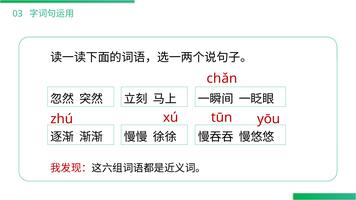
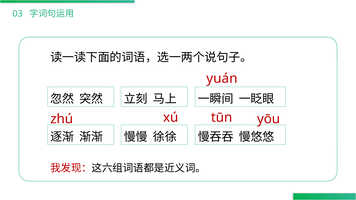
chǎn: chǎn -> yuán (222, 79)
